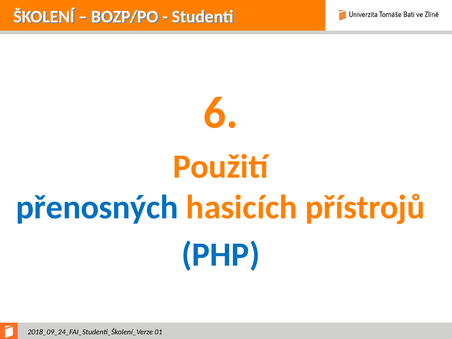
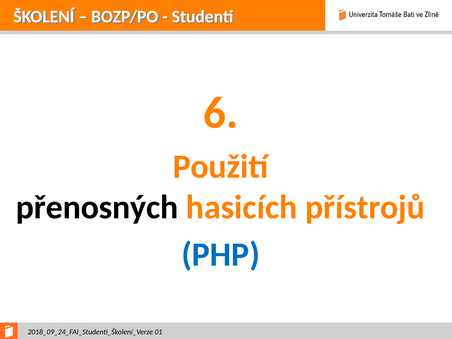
přenosných colour: blue -> black (97, 207)
